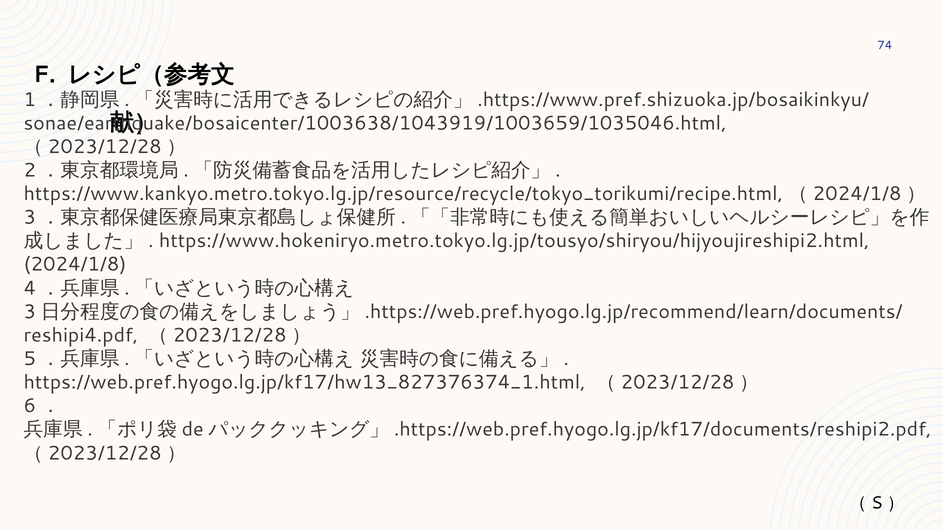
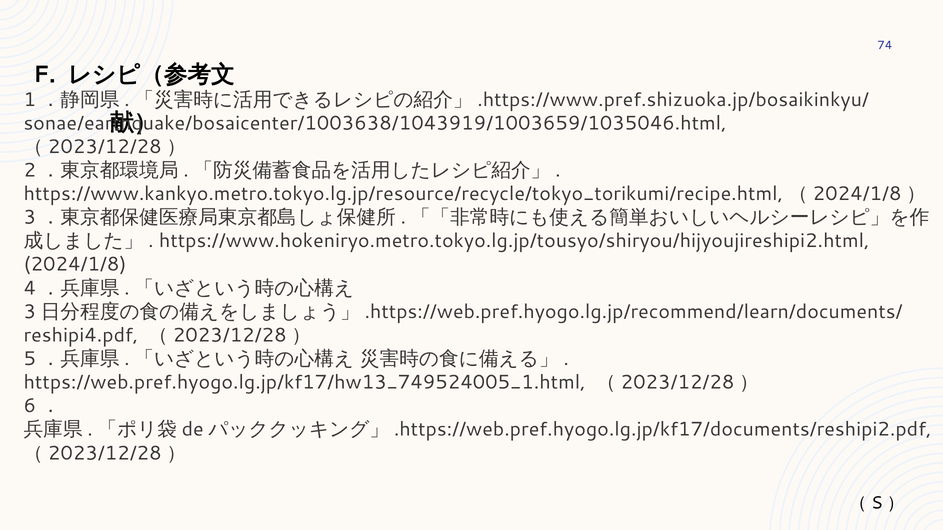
https://web.pref.hyogo.lg.jp/kf17/hw13_827376374_1.html: https://web.pref.hyogo.lg.jp/kf17/hw13_827376374_1.html -> https://web.pref.hyogo.lg.jp/kf17/hw13_749524005_1.html (305, 383)
